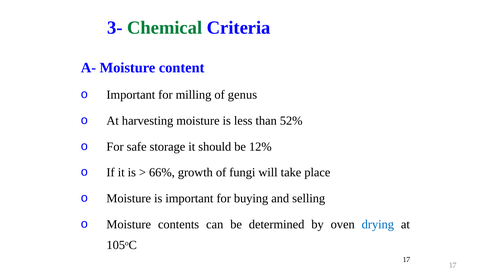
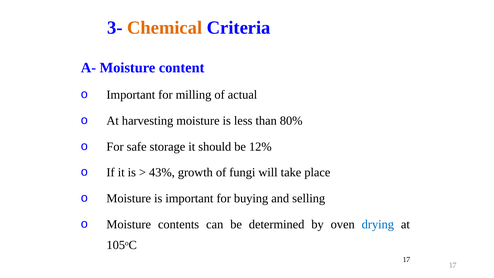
Chemical colour: green -> orange (165, 28)
genus: genus -> actual (243, 95)
52%: 52% -> 80% (291, 121)
66%: 66% -> 43% (162, 172)
